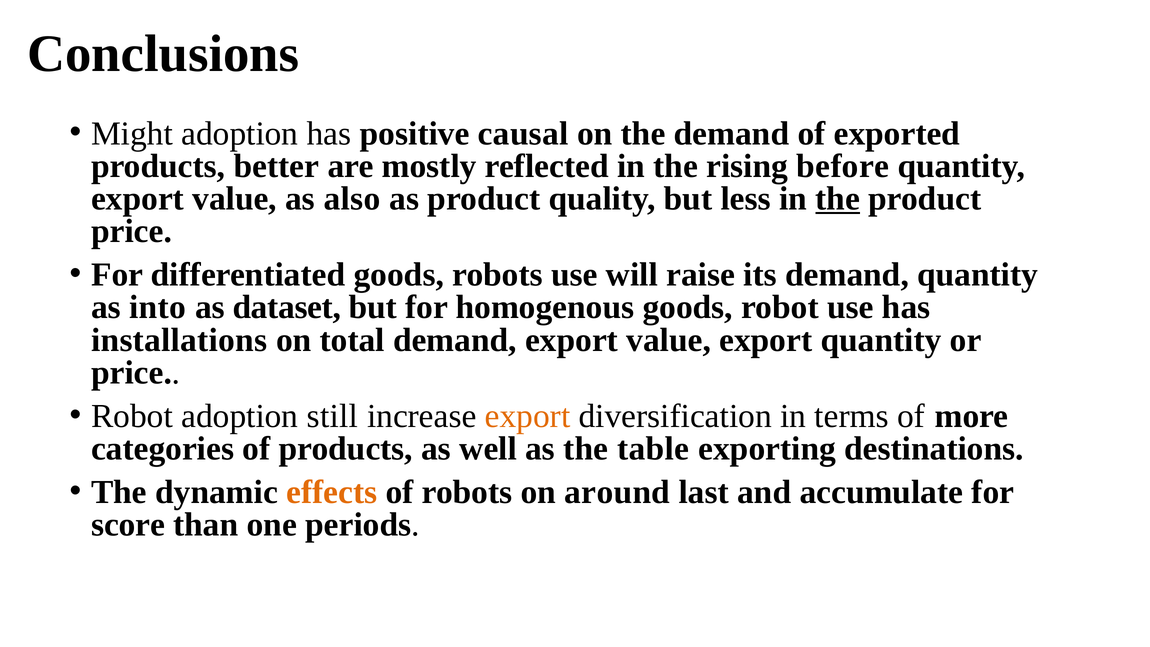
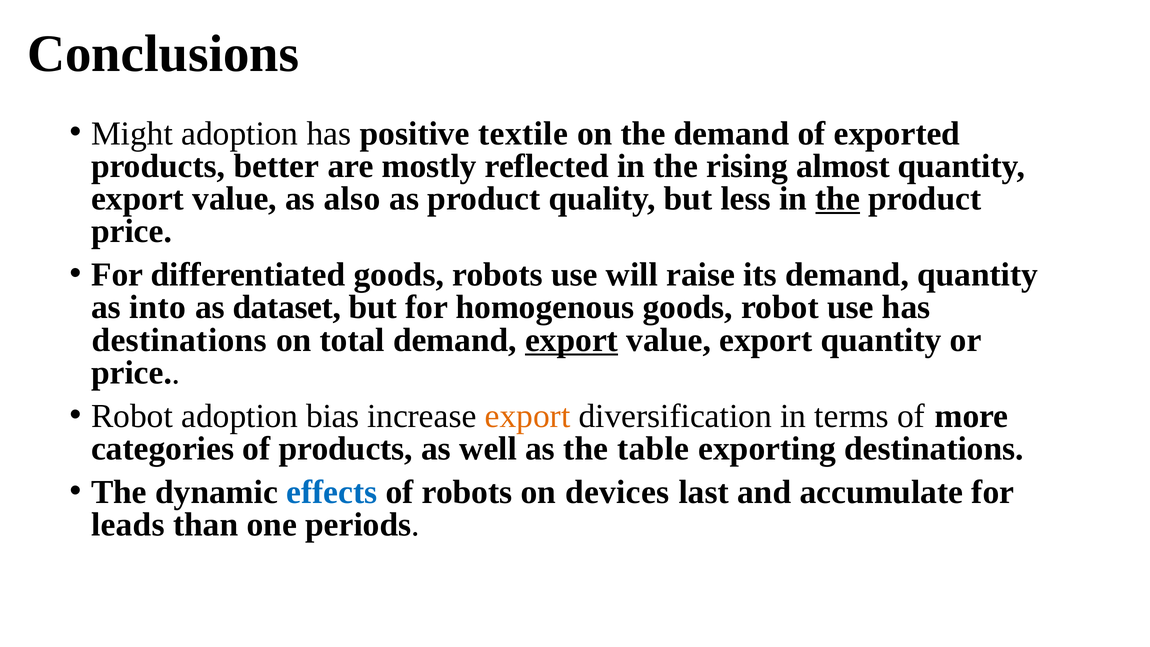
causal: causal -> textile (523, 133)
before: before -> almost (843, 166)
installations: installations -> destinations (179, 340)
export underline: none -> present (572, 340)
still: still -> bias (333, 416)
effects colour: orange -> blue (332, 492)
around: around -> devices (617, 492)
score: score -> leads (128, 525)
